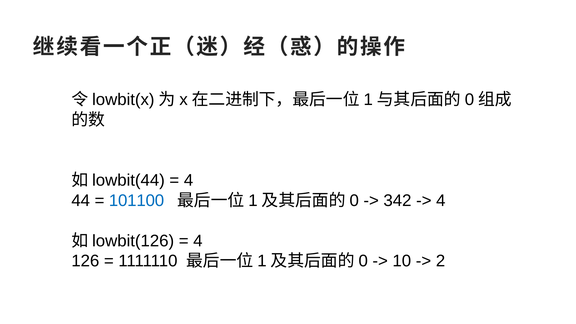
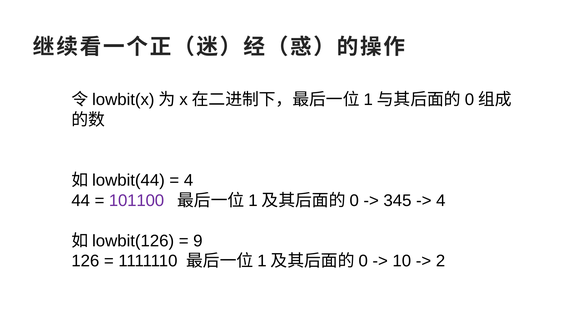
101100 colour: blue -> purple (137, 201)
342: 342 -> 345 (397, 201)
4: 4 -> 9 (198, 241)
